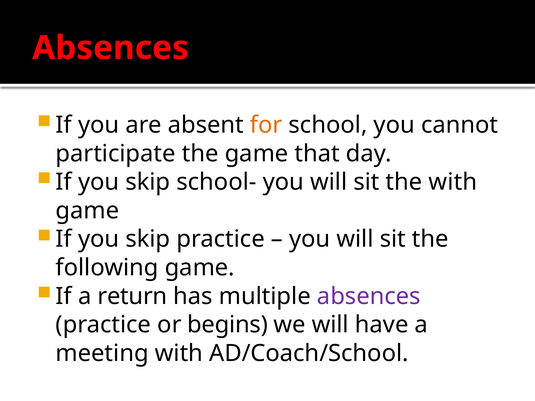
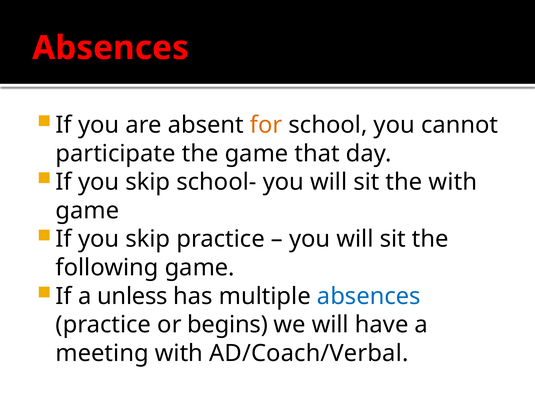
return: return -> unless (132, 296)
absences colour: purple -> blue (369, 296)
AD/Coach/School: AD/Coach/School -> AD/Coach/Verbal (309, 353)
